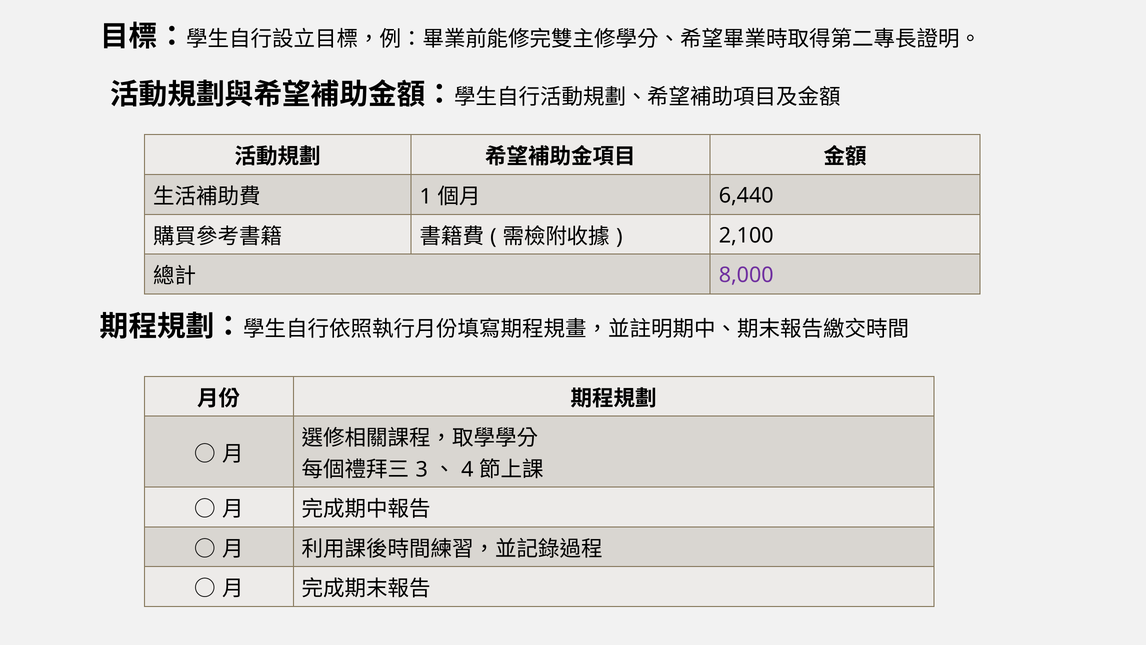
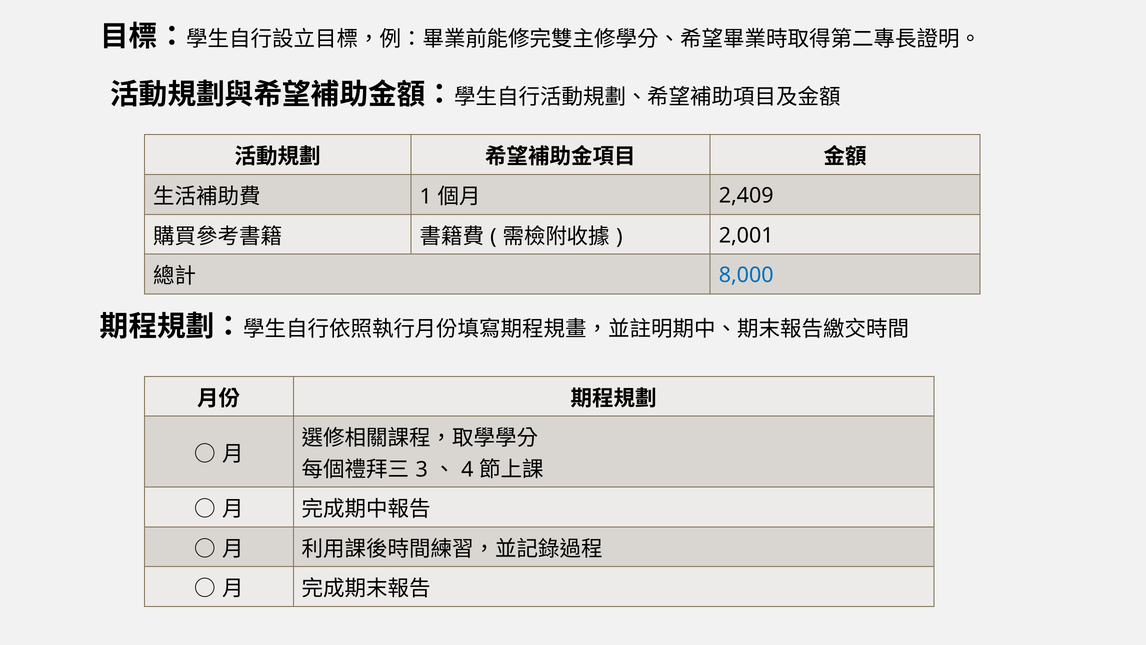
6,440: 6,440 -> 2,409 (746, 195)
2,100: 2,100 -> 2,001 (746, 235)
8,000 colour: purple -> blue (746, 275)
